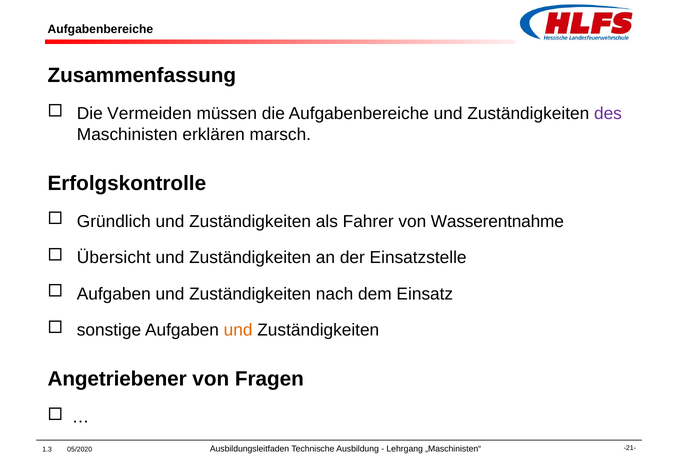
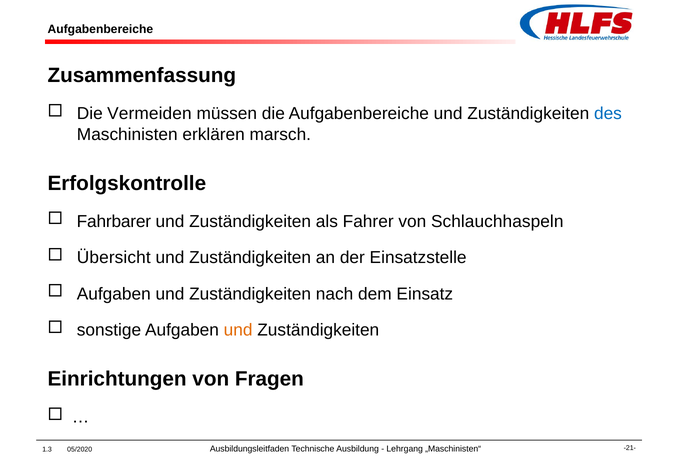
des colour: purple -> blue (608, 114)
Gründlich: Gründlich -> Fahrbarer (114, 221)
Wasserentnahme: Wasserentnahme -> Schlauchhaspeln (497, 221)
Angetriebener: Angetriebener -> Einrichtungen (117, 379)
